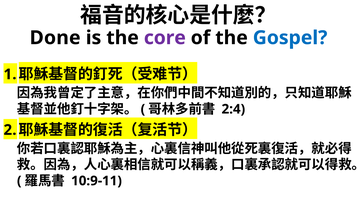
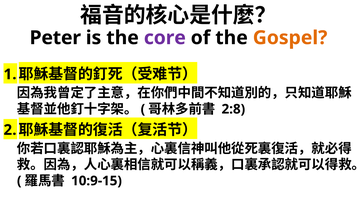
Done: Done -> Peter (55, 38)
Gospel colour: blue -> orange (290, 38)
2:4: 2:4 -> 2:8 (233, 109)
10:9-11: 10:9-11 -> 10:9-15 (96, 181)
